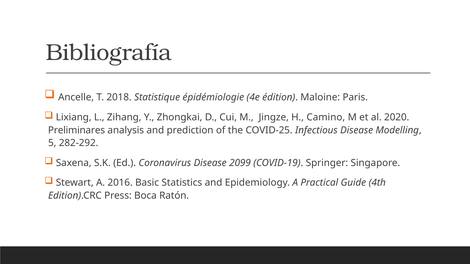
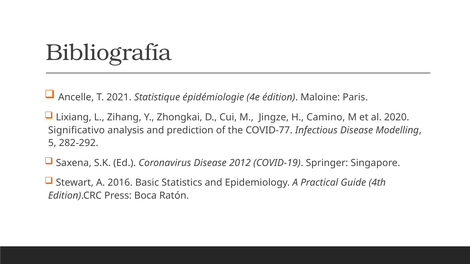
2018: 2018 -> 2021 (119, 97)
Preliminares: Preliminares -> Significativo (76, 130)
COVID-25: COVID-25 -> COVID-77 (269, 130)
2099: 2099 -> 2012 (240, 163)
